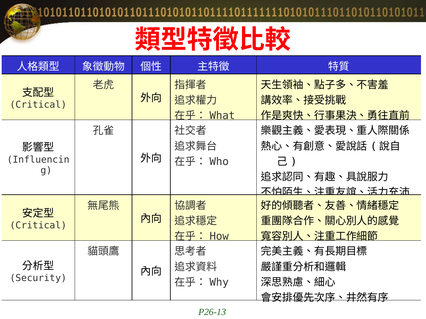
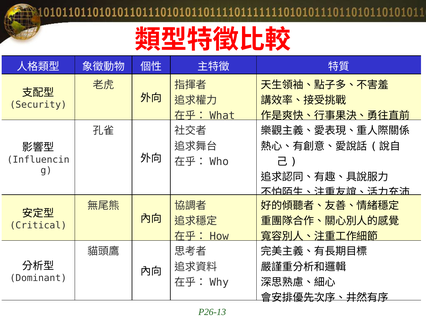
Critical: Critical -> Security (38, 105)
Security: Security -> Dominant (38, 279)
